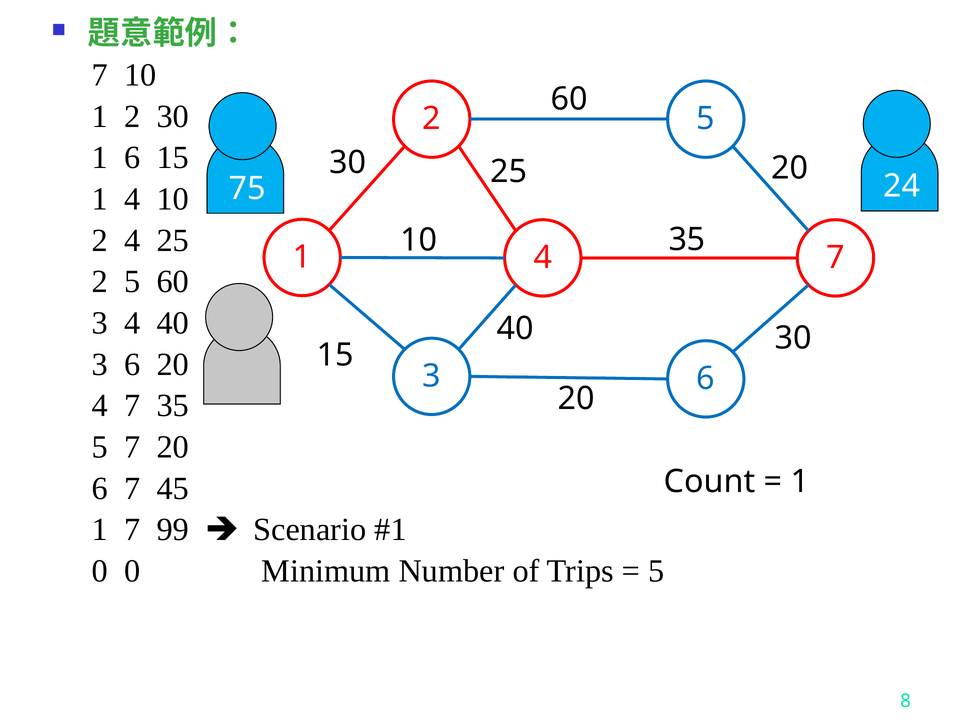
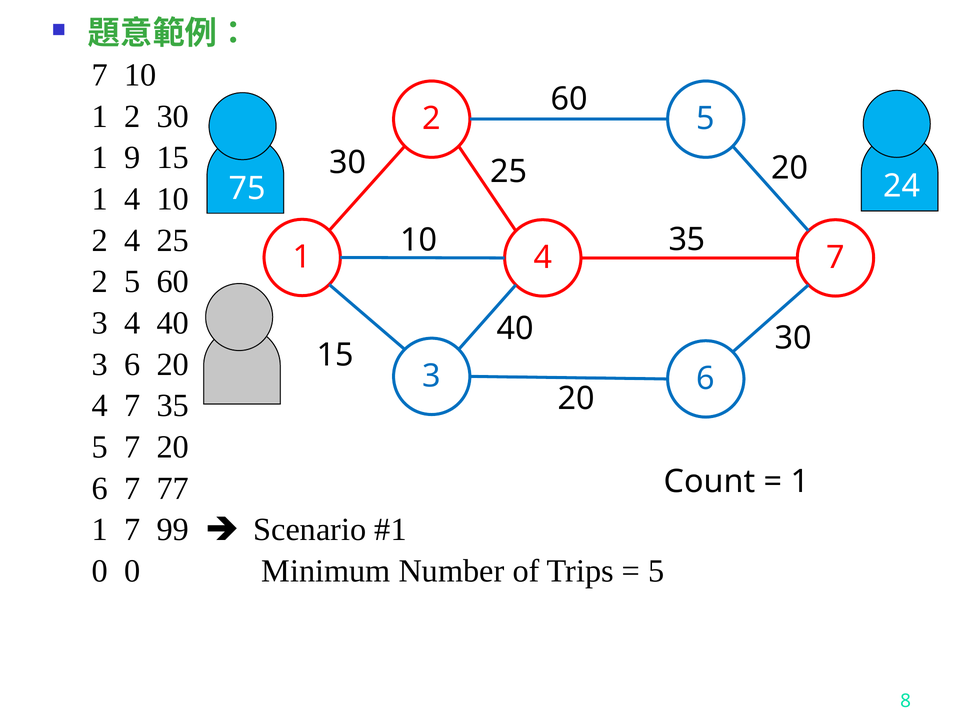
1 6: 6 -> 9 (132, 158)
45: 45 -> 77 (173, 488)
